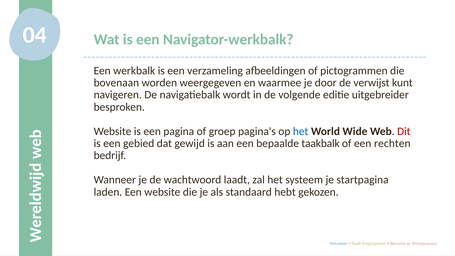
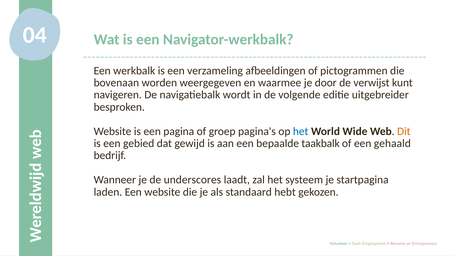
Dit colour: red -> orange (404, 131)
rechten: rechten -> gehaald (392, 143)
wachtwoord: wachtwoord -> underscores (192, 180)
